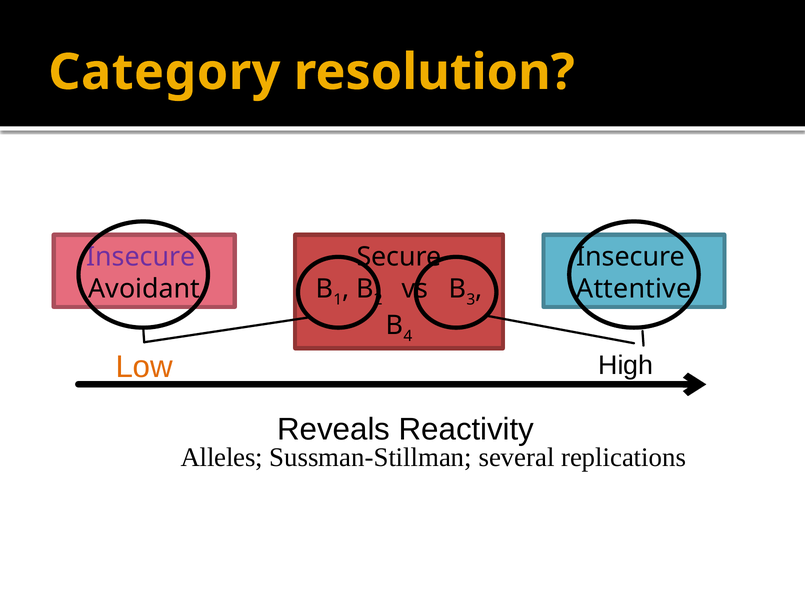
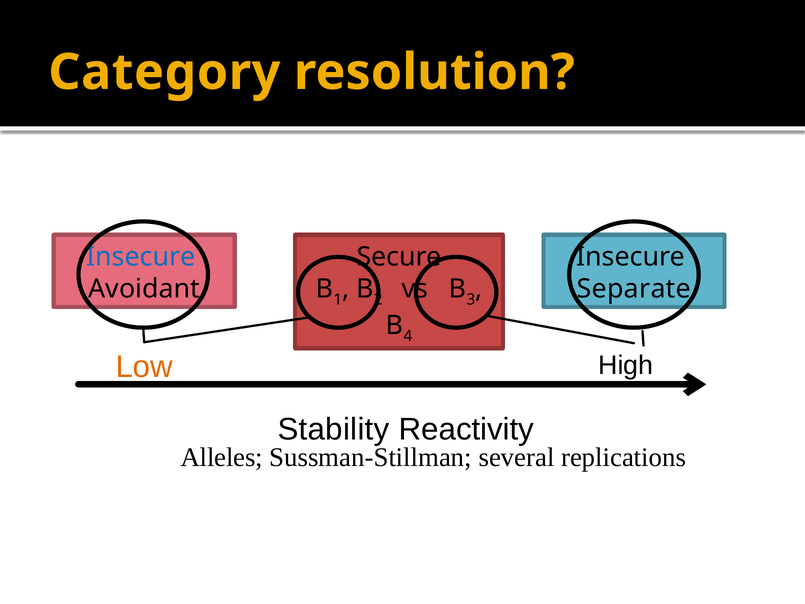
Insecure colour: purple -> blue (141, 257)
Attentive: Attentive -> Separate (634, 289)
Reveals: Reveals -> Stability (334, 429)
